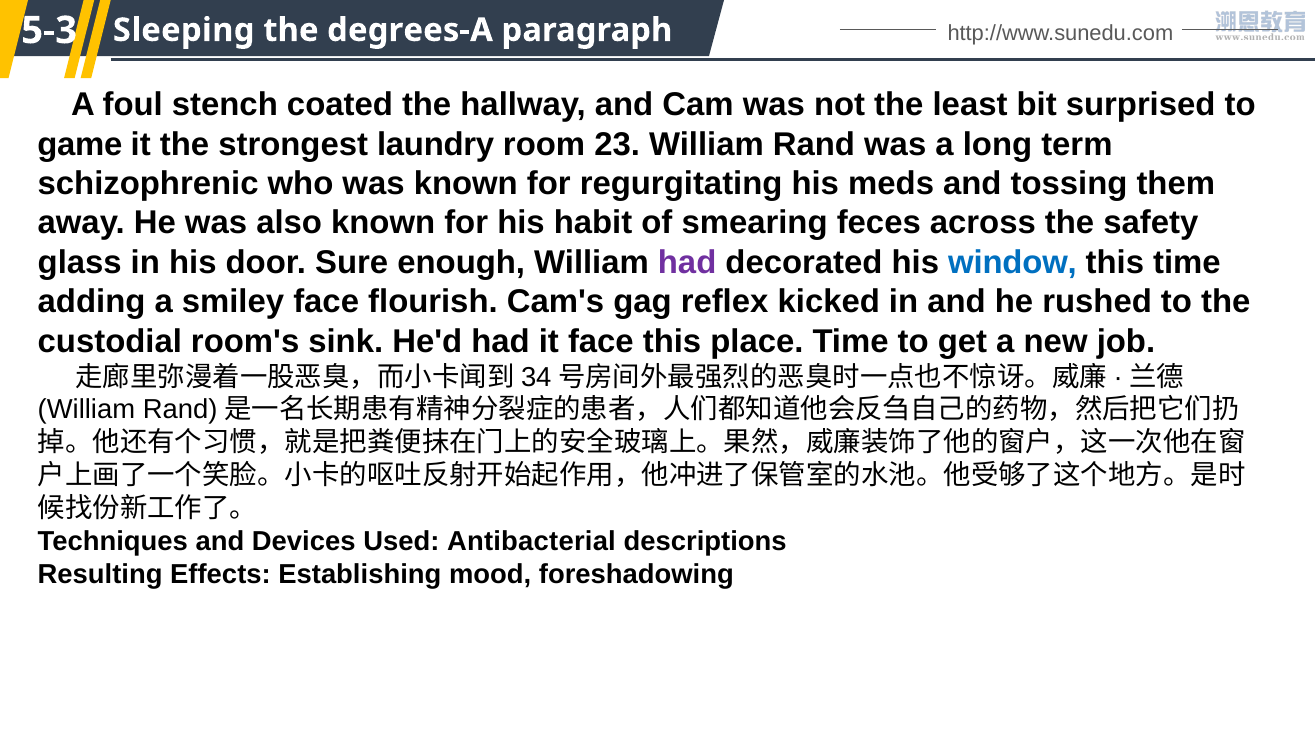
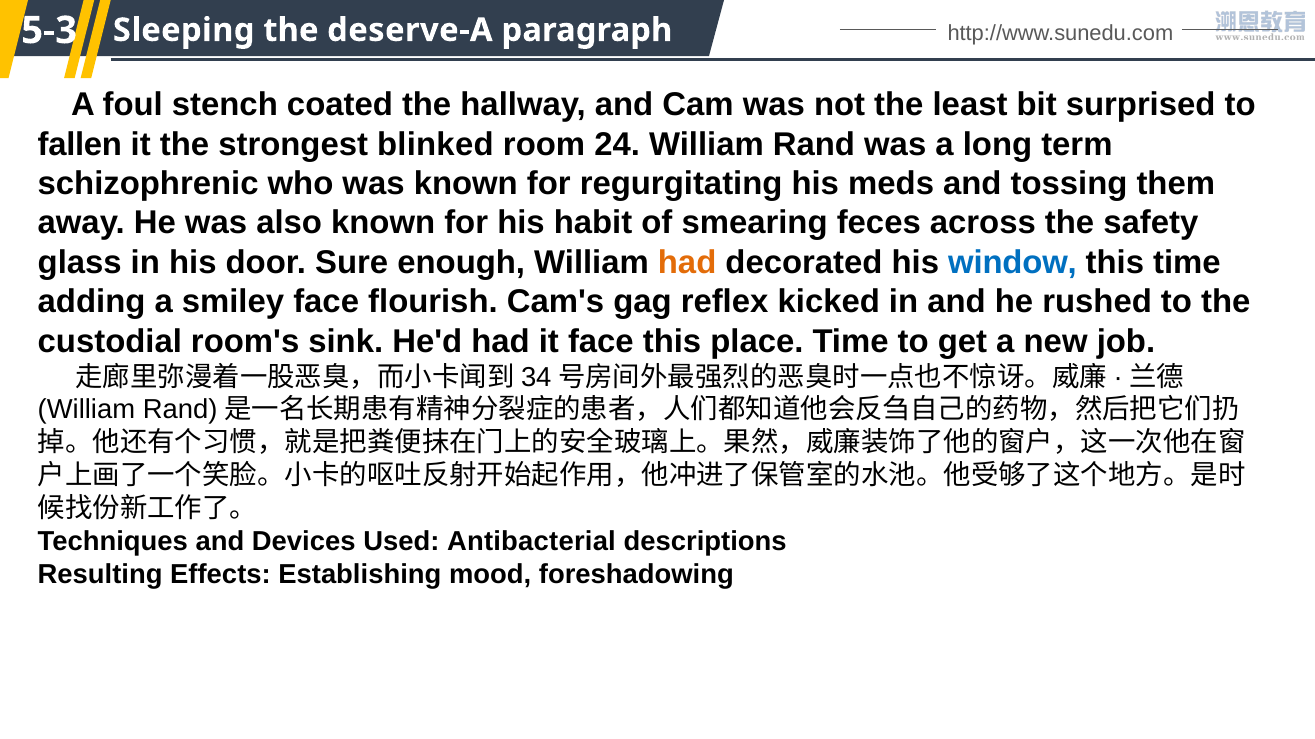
degrees-A: degrees-A -> deserve-A (410, 30)
game: game -> fallen (80, 144)
laundry: laundry -> blinked (435, 144)
23: 23 -> 24 (617, 144)
had colour: purple -> orange (687, 263)
